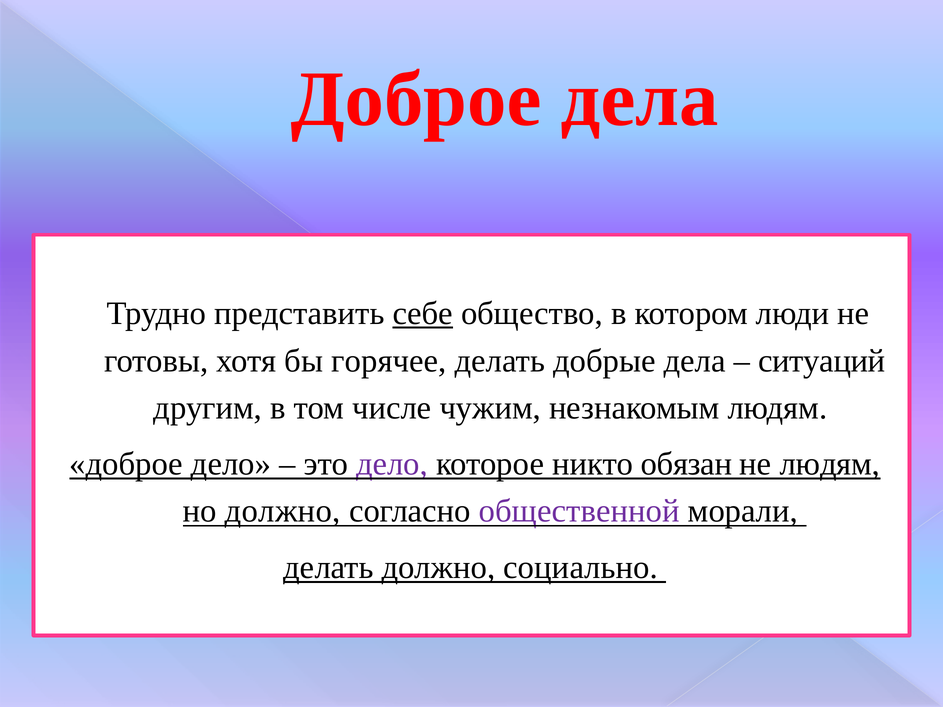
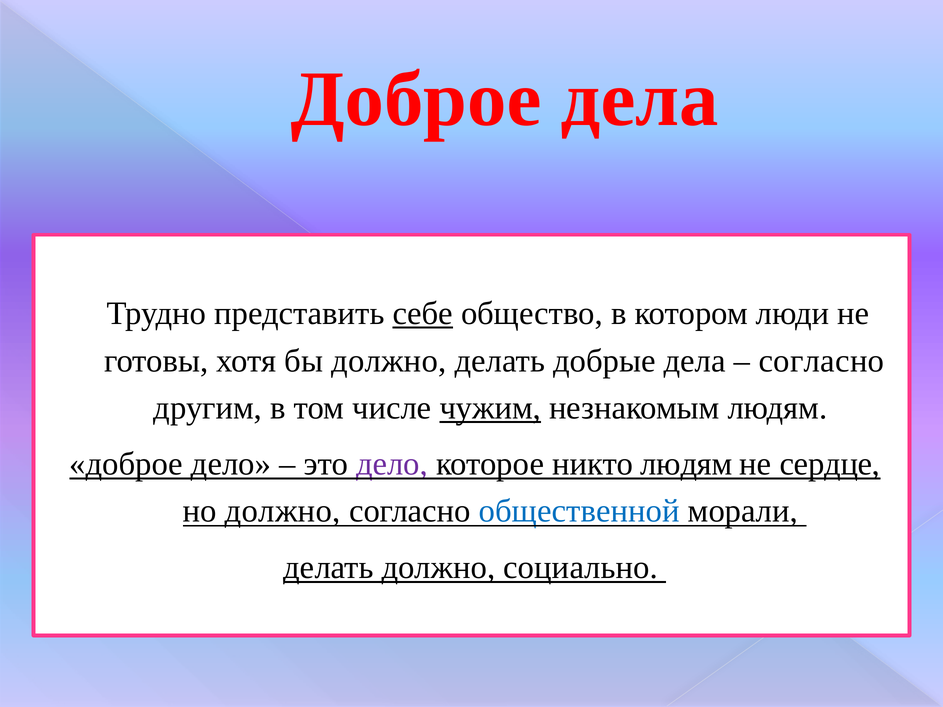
бы горячее: горячее -> должно (389, 361)
ситуаций: ситуаций -> согласно (821, 361)
чужим underline: none -> present (490, 408)
никто обязан: обязан -> людям (686, 464)
не людям: людям -> сердце (830, 464)
общественной colour: purple -> blue (579, 511)
